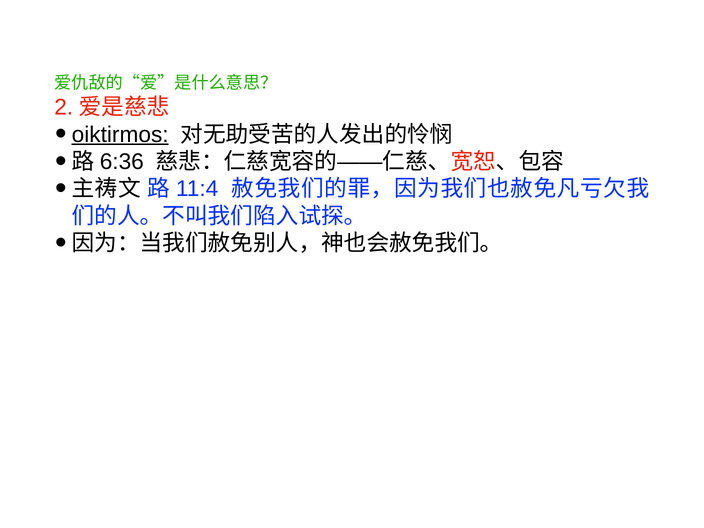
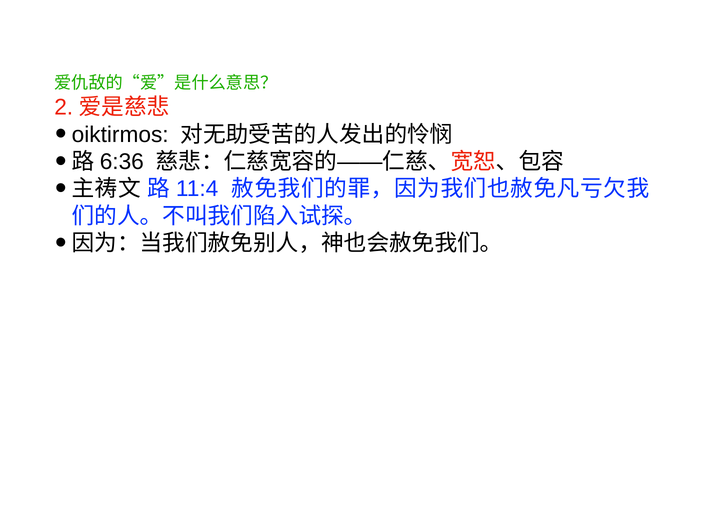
oiktirmos underline: present -> none (120, 135)
